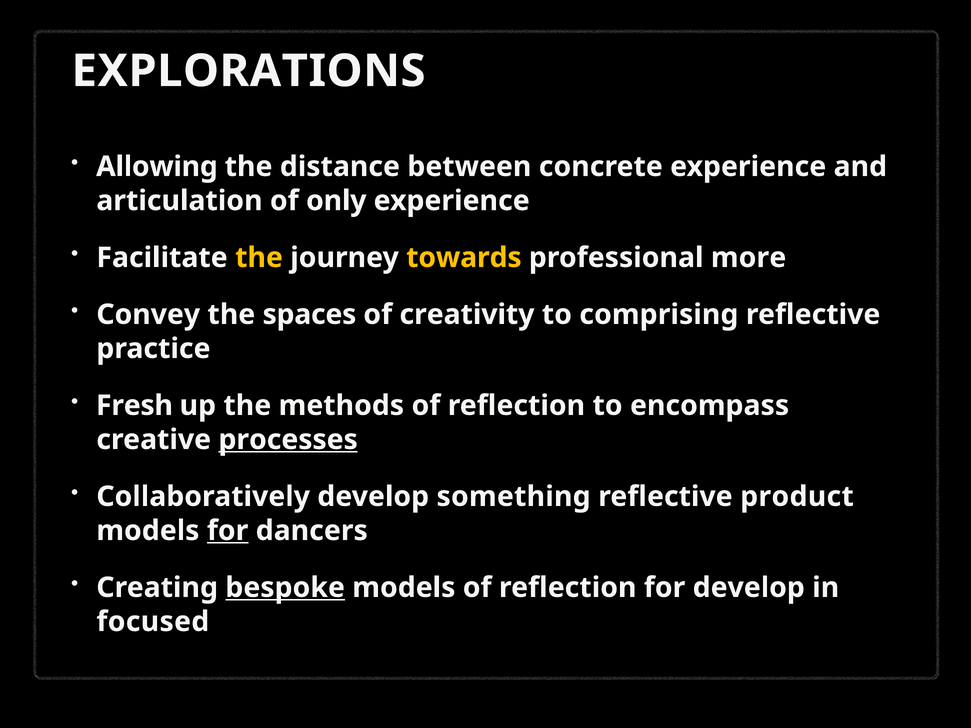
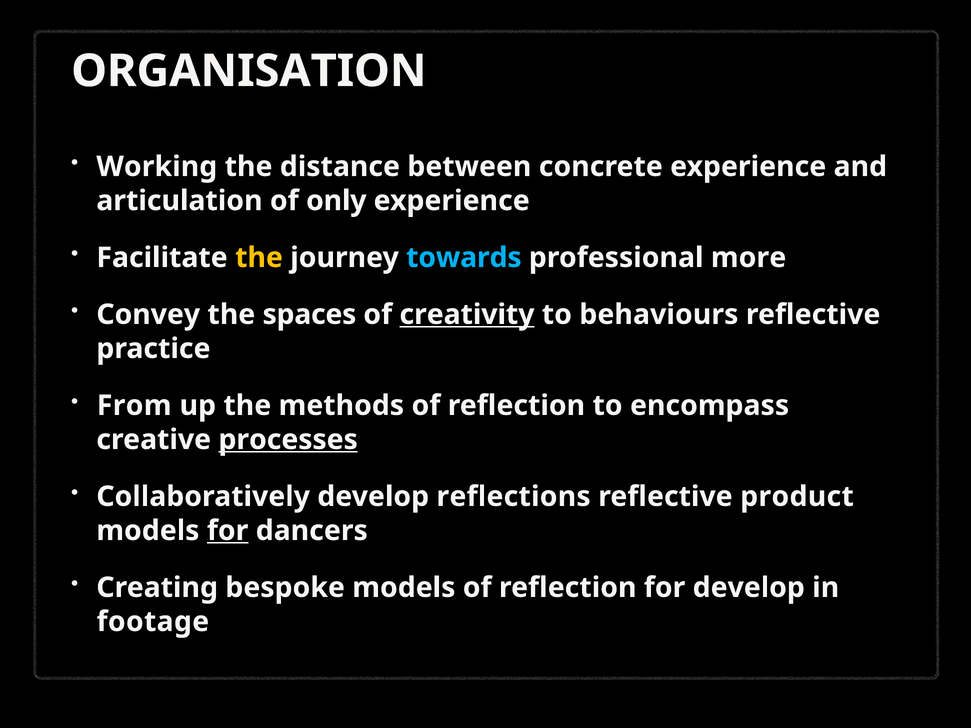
EXPLORATIONS: EXPLORATIONS -> ORGANISATION (249, 71)
Allowing: Allowing -> Working (157, 167)
towards colour: yellow -> light blue (464, 258)
creativity underline: none -> present (467, 315)
comprising: comprising -> behaviours (659, 315)
Fresh: Fresh -> From (134, 406)
something: something -> reflections (514, 497)
bespoke underline: present -> none (285, 588)
focused: focused -> footage (153, 622)
